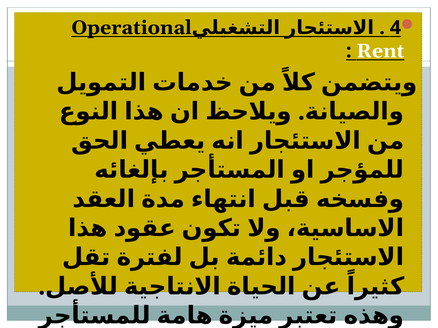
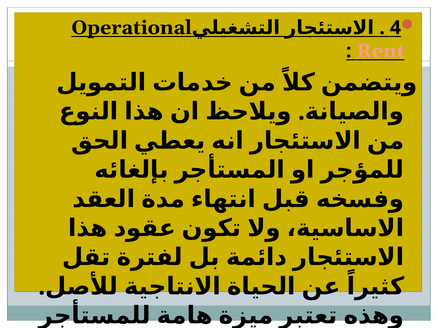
Rent colour: white -> pink (380, 51)
